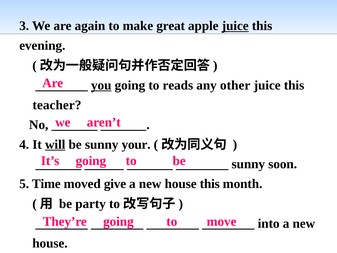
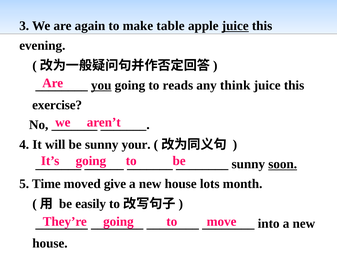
great: great -> table (171, 26)
other: other -> think (235, 85)
teacher: teacher -> exercise (57, 105)
will underline: present -> none (55, 144)
soon underline: none -> present (283, 164)
house this: this -> lots (210, 184)
party: party -> easily (91, 204)
